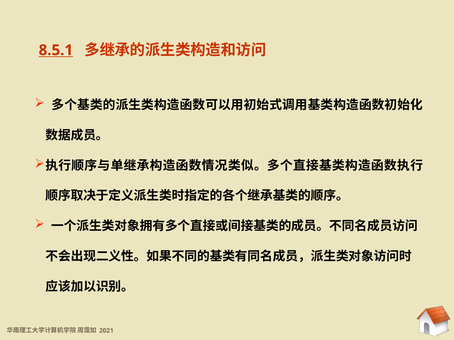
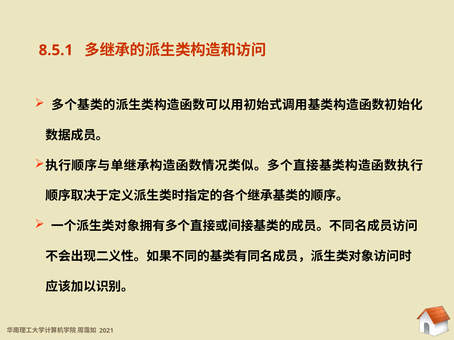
8.5.1 underline: present -> none (56, 50)
